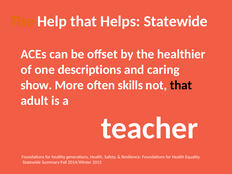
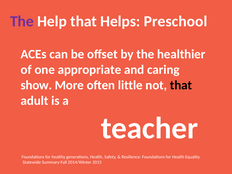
The colour: orange -> purple (22, 21)
Helps Statewide: Statewide -> Preschool (176, 21)
descriptions: descriptions -> appropriate (89, 70)
skills: skills -> little (130, 85)
